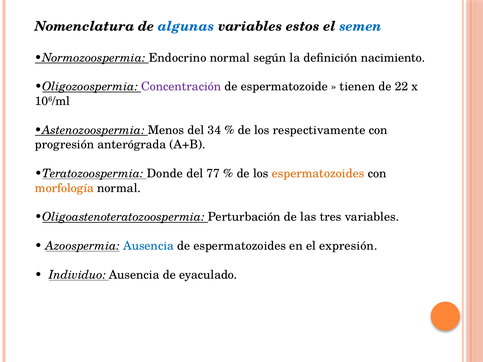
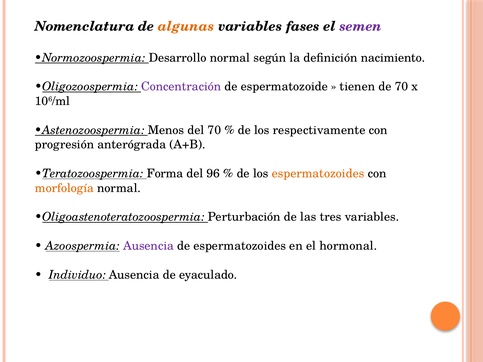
algunas colour: blue -> orange (186, 26)
estos: estos -> fases (303, 26)
semen colour: blue -> purple (361, 26)
Endocrino: Endocrino -> Desarrollo (178, 58)
de 22: 22 -> 70 (402, 87)
del 34: 34 -> 70 (214, 130)
Donde: Donde -> Forma (165, 174)
77: 77 -> 96 (213, 174)
Ausencia colour: blue -> purple (148, 246)
expresión: expresión -> hormonal (348, 246)
